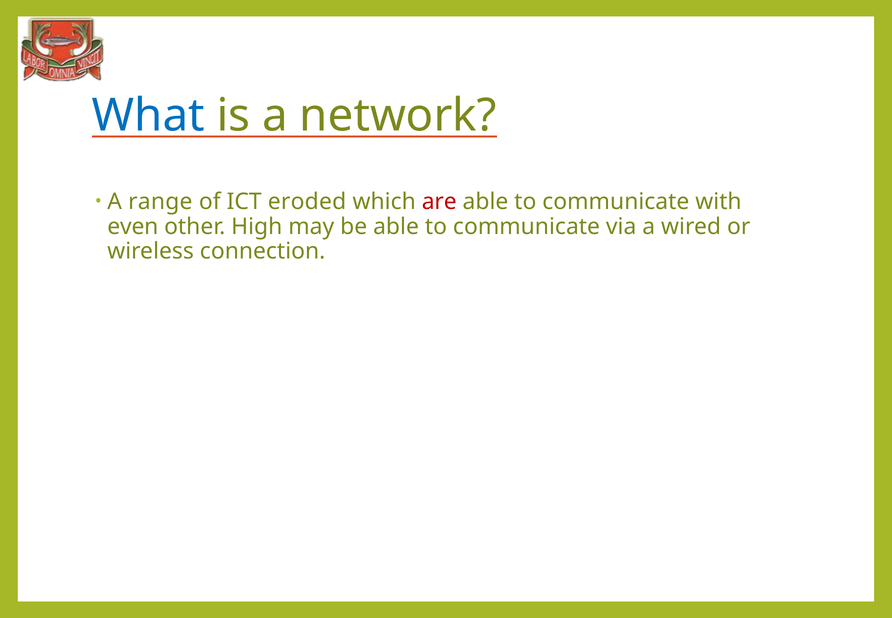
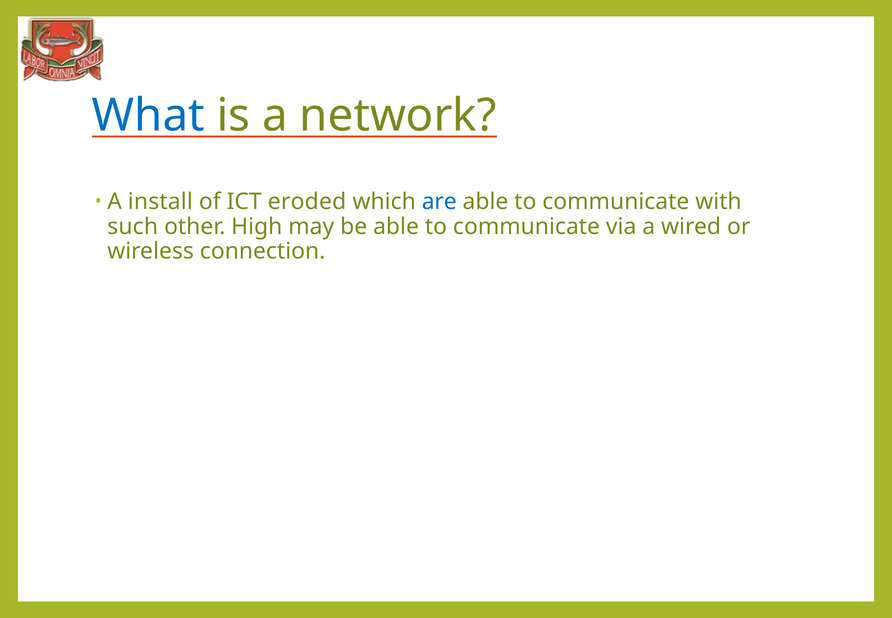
range: range -> install (160, 202)
are colour: red -> blue (439, 202)
even: even -> such (133, 226)
